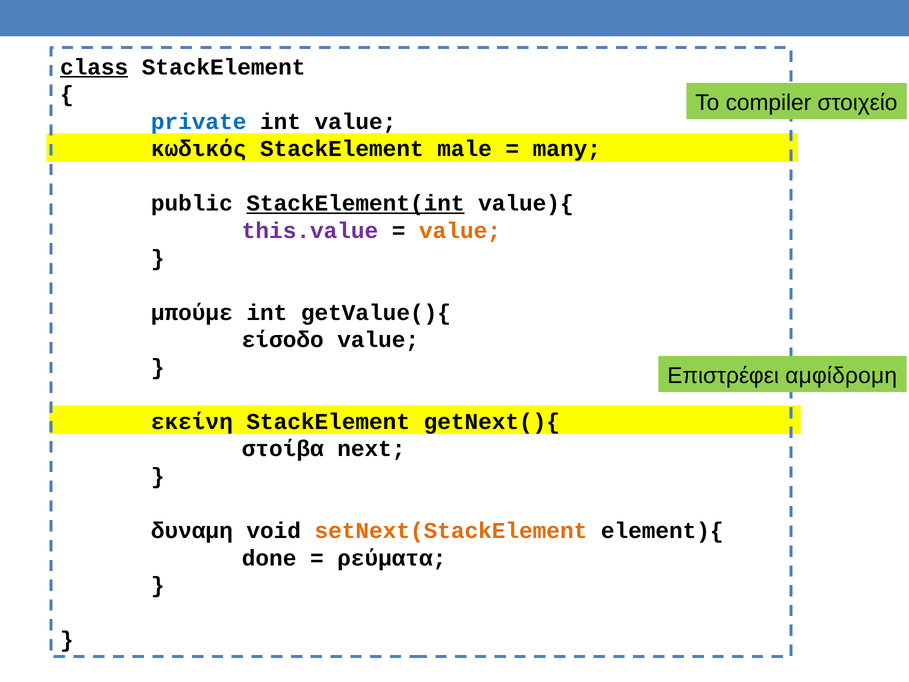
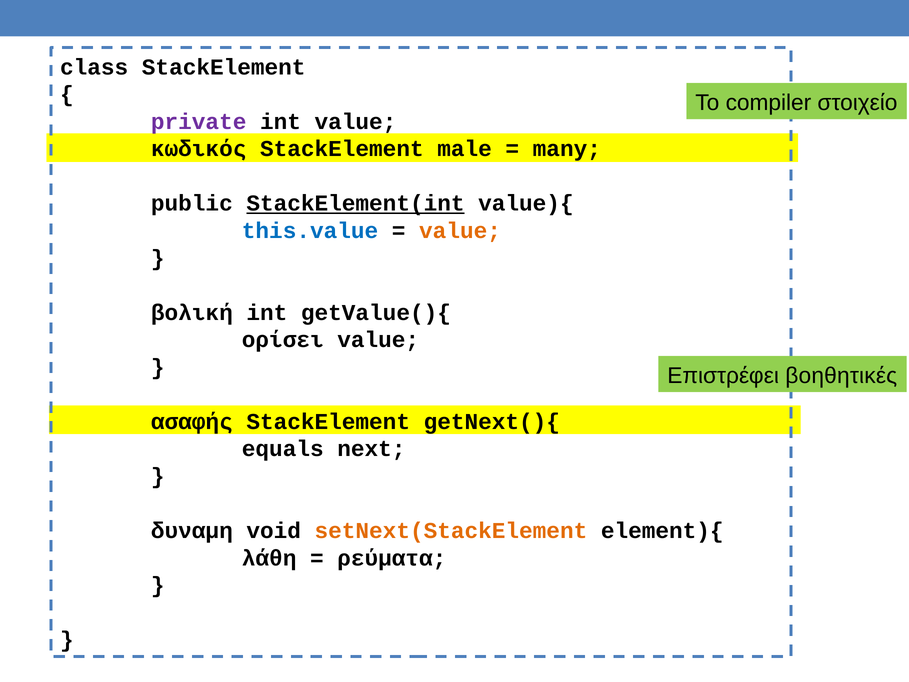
class underline: present -> none (94, 67)
private colour: blue -> purple (199, 122)
this.value colour: purple -> blue (310, 231)
μπούμε: μπούμε -> βολική (192, 312)
είσοδο: είσοδο -> ορίσει (283, 340)
αμφίδρομη: αμφίδρομη -> βοηθητικές (841, 375)
εκείνη: εκείνη -> ασαφής (192, 422)
στοίβα: στοίβα -> equals (283, 449)
done: done -> λάθη (269, 558)
